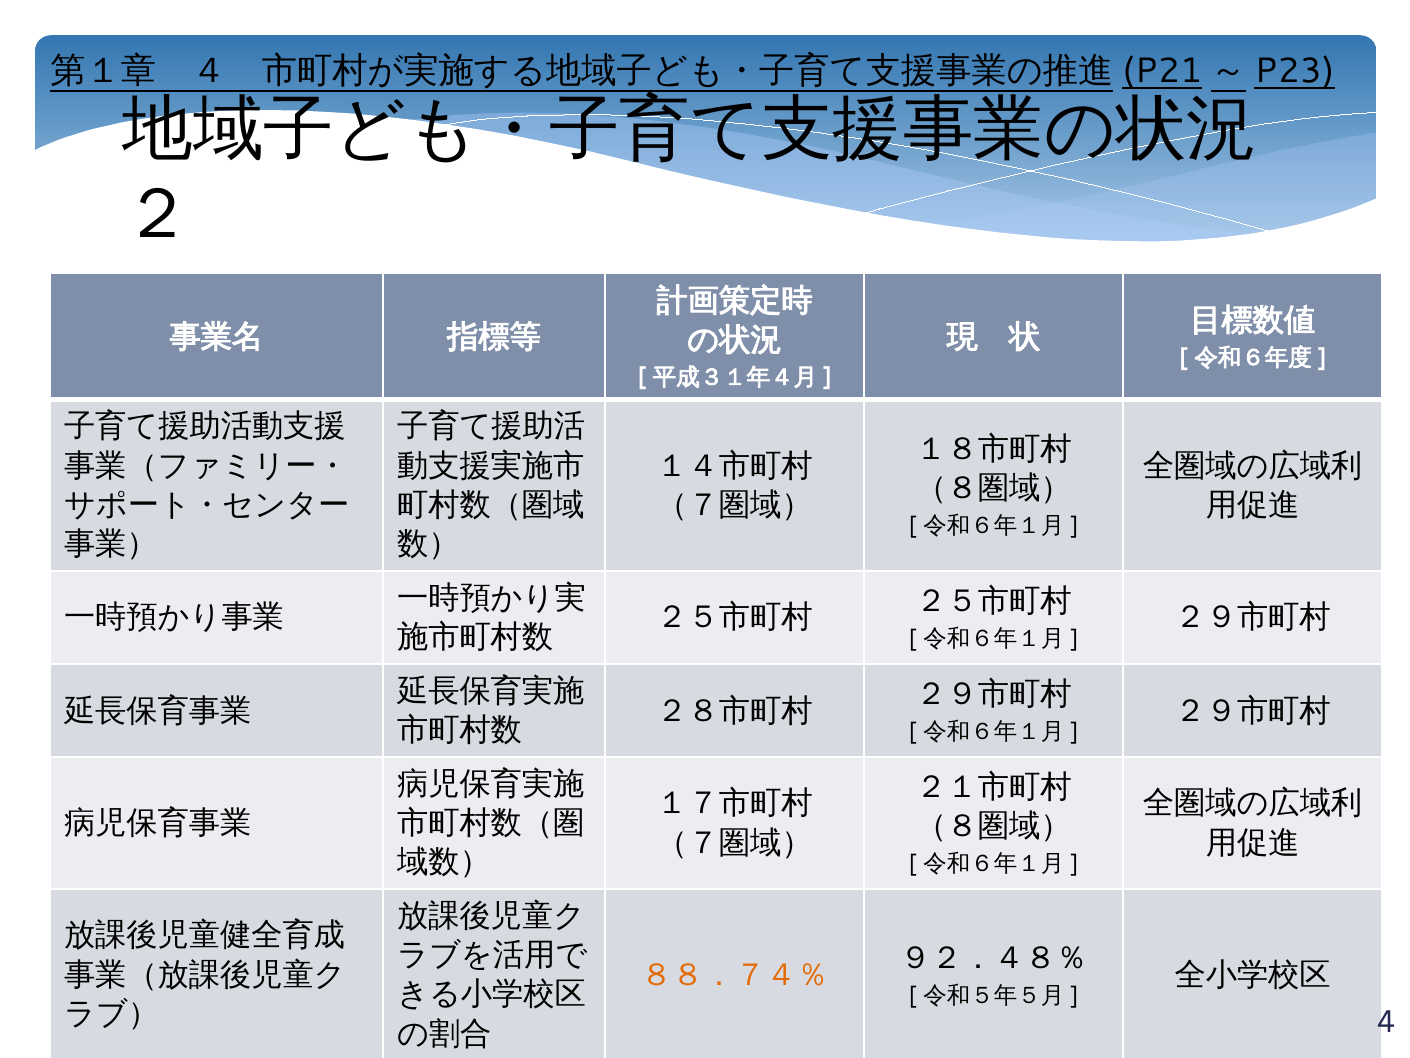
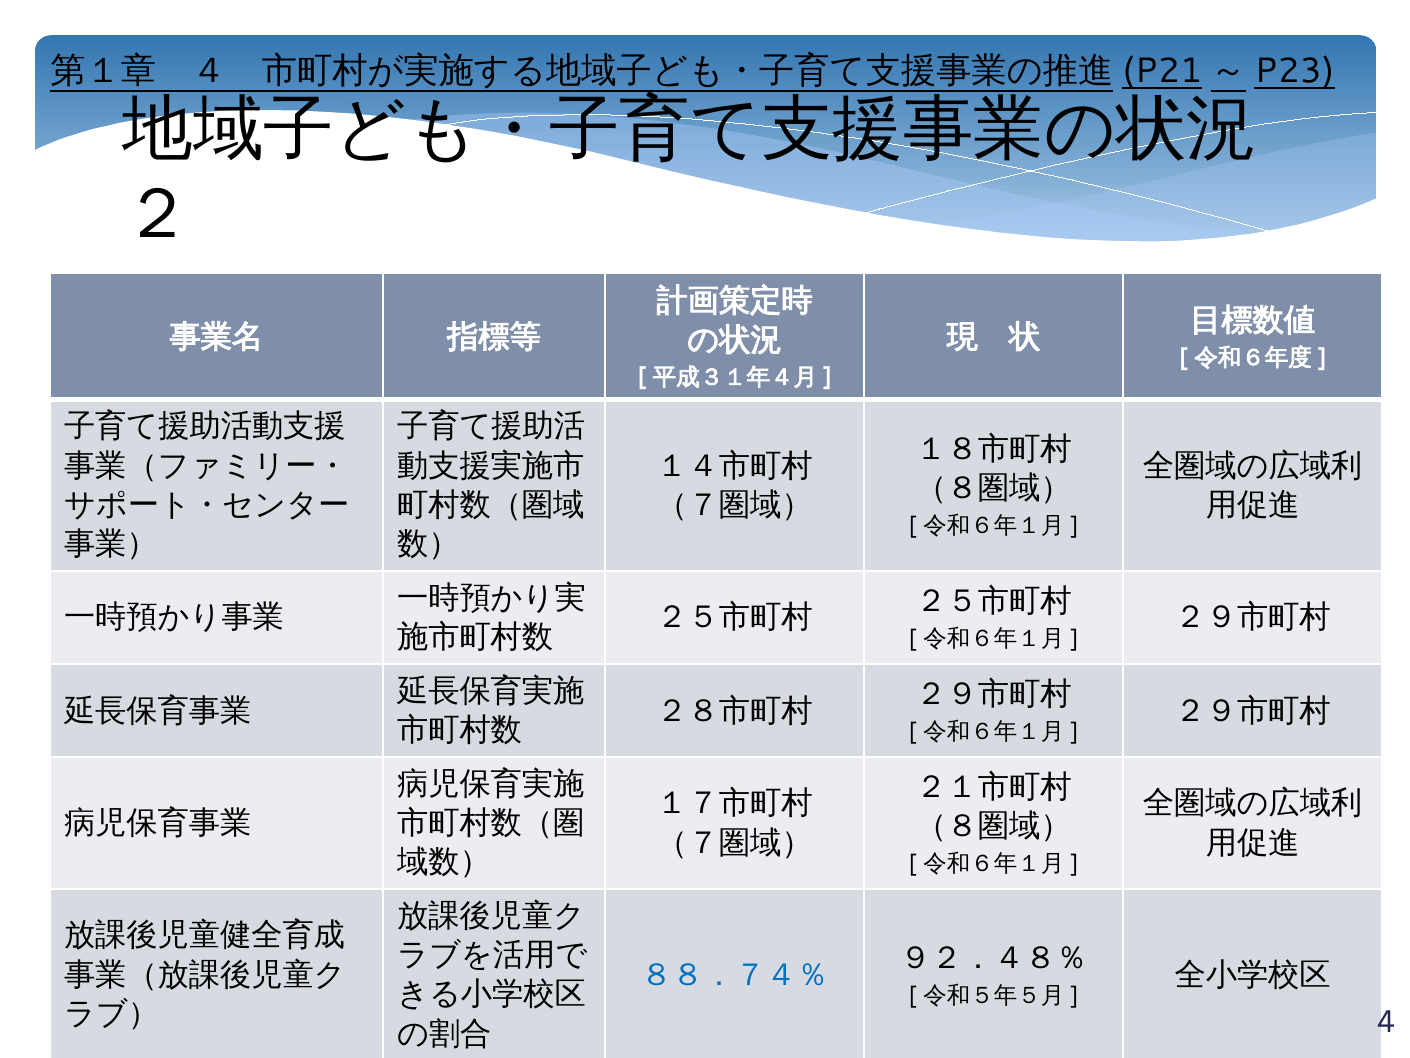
８８．７４％ colour: orange -> blue (735, 974)
